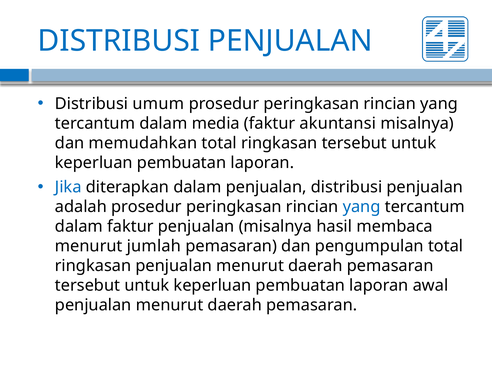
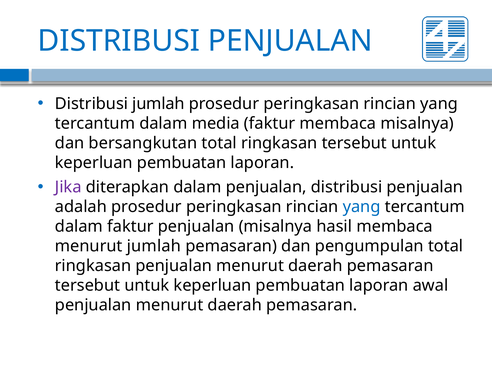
Distribusi umum: umum -> jumlah (159, 104)
faktur akuntansi: akuntansi -> membaca (338, 123)
memudahkan: memudahkan -> bersangkutan (143, 143)
Jika colour: blue -> purple (68, 187)
